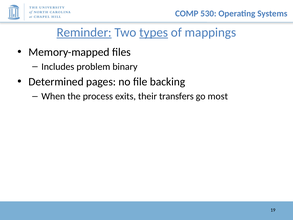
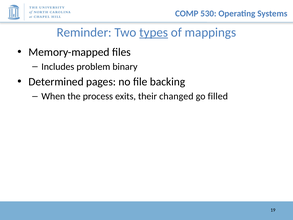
Reminder underline: present -> none (84, 32)
transfers: transfers -> changed (176, 96)
most: most -> filled (218, 96)
